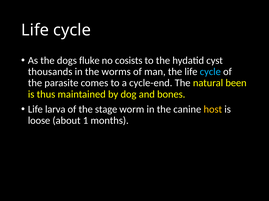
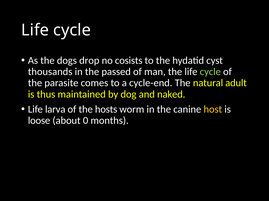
fluke: fluke -> drop (89, 61)
worms: worms -> passed (116, 72)
cycle colour: light blue -> light green (210, 72)
been: been -> adult (236, 83)
bones: bones -> naked (171, 95)
stage: stage -> hosts (106, 110)
1: 1 -> 0 (86, 121)
